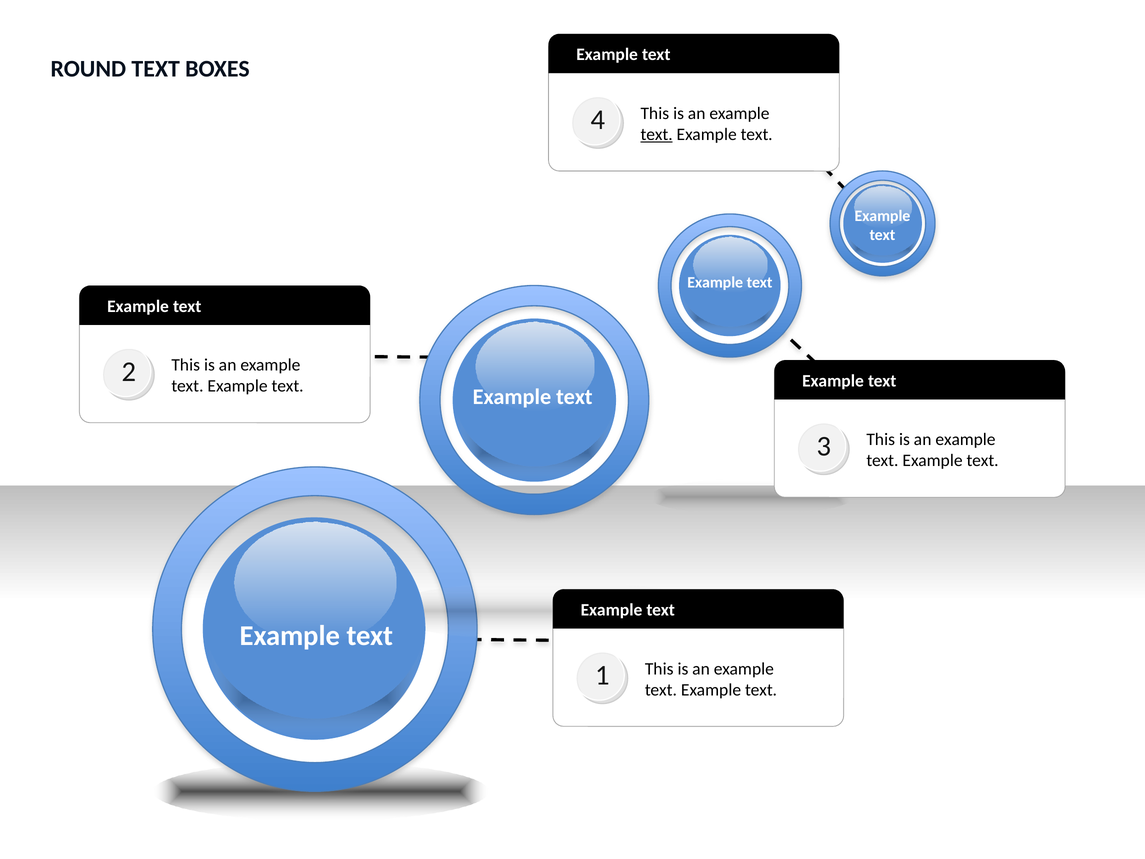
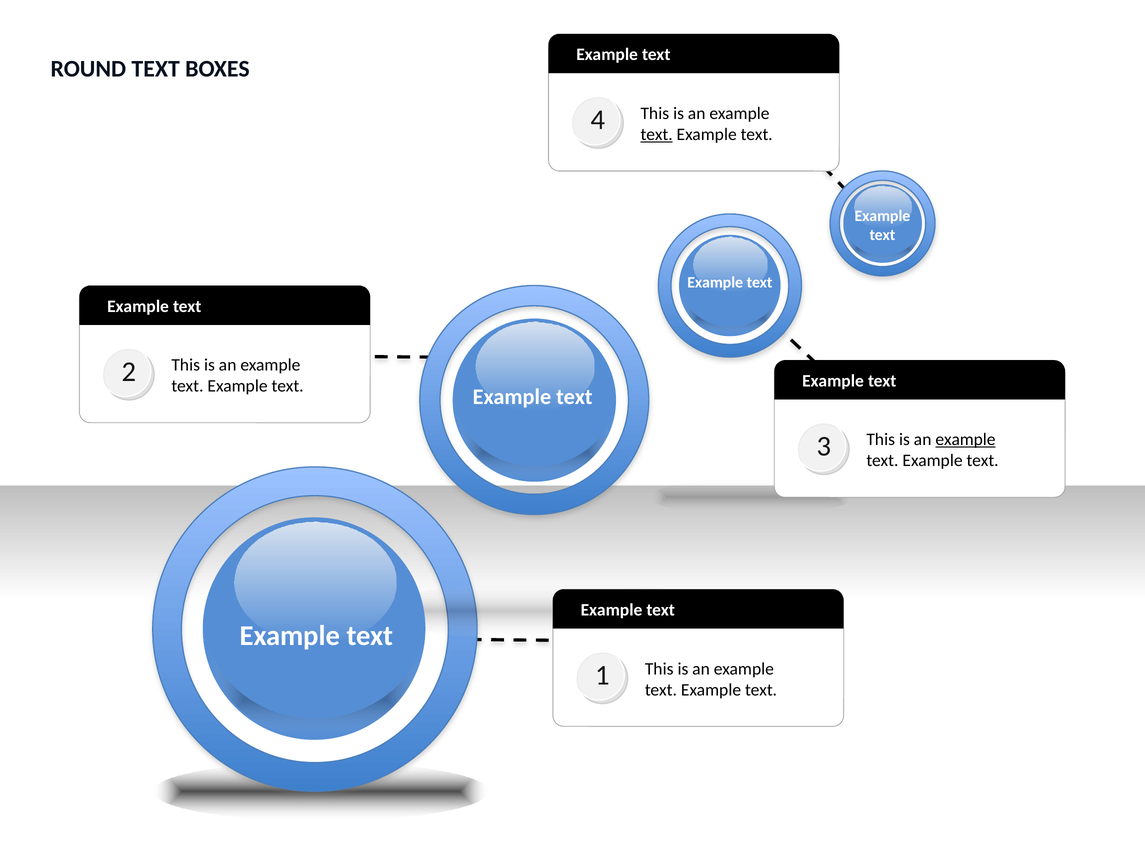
example underline: none -> present (965, 440)
